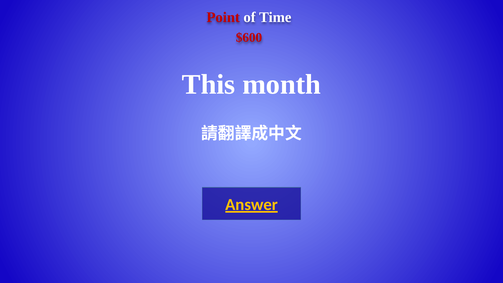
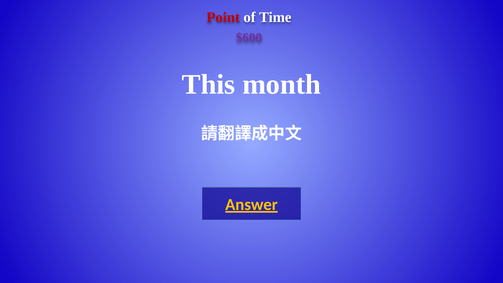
$600 colour: red -> purple (249, 38)
